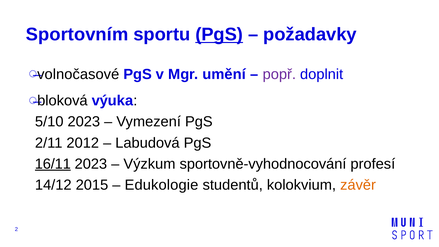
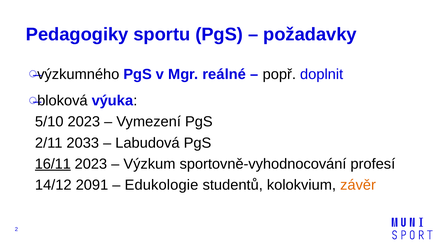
Sportovním: Sportovním -> Pedagogiky (77, 35)
PgS underline: present -> none (219, 35)
volnočasové: volnočasové -> výzkumného (78, 74)
umění: umění -> reálné (224, 74)
popř colour: purple -> black (279, 74)
2012: 2012 -> 2033 (83, 143)
2015: 2015 -> 2091 (92, 185)
